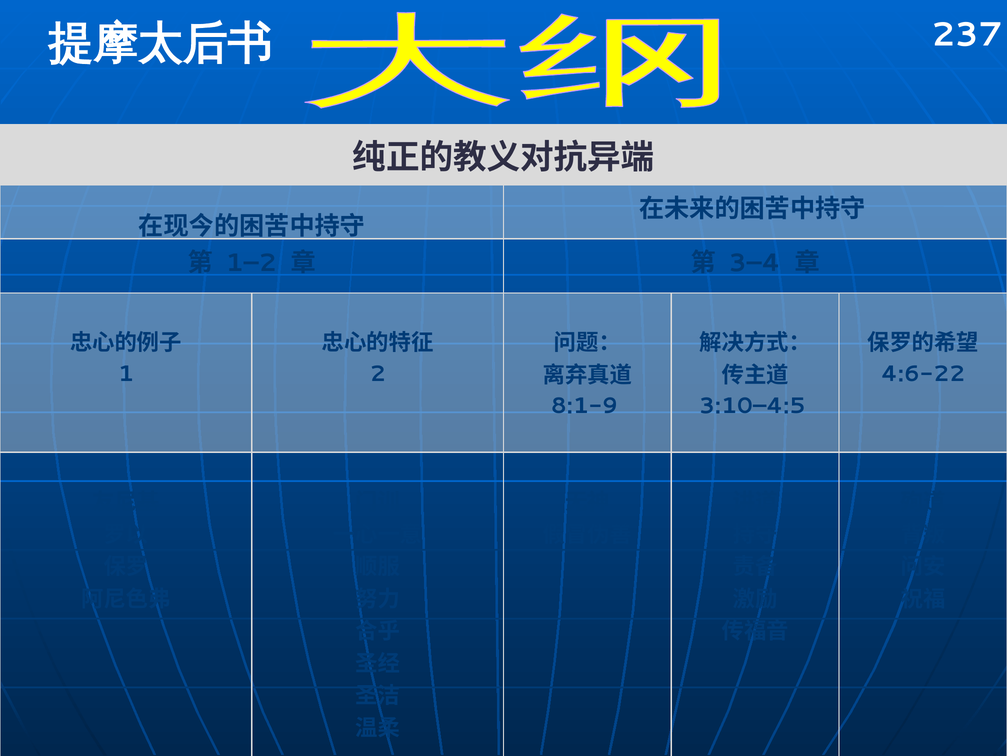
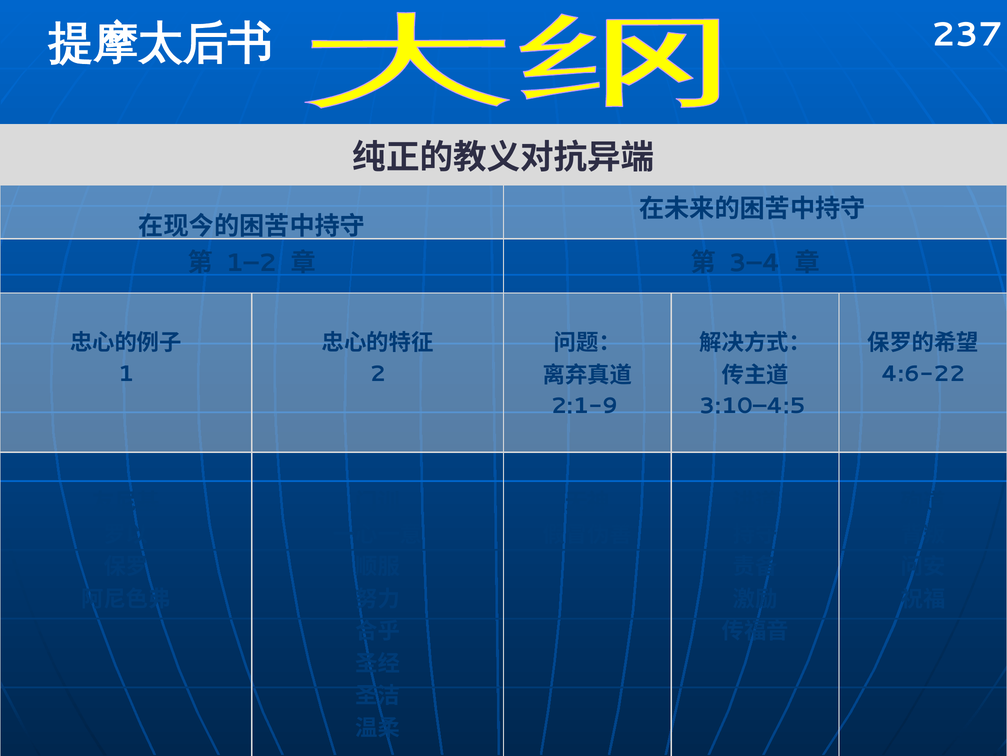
8:1-9: 8:1-9 -> 2:1-9 (584, 406)
